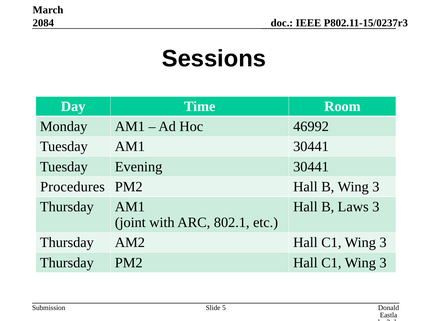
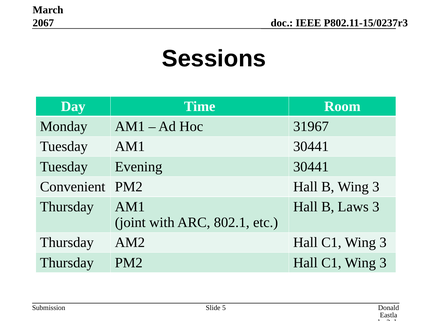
2084: 2084 -> 2067 (43, 23)
46992: 46992 -> 31967 (311, 127)
Procedures: Procedures -> Convenient (73, 187)
